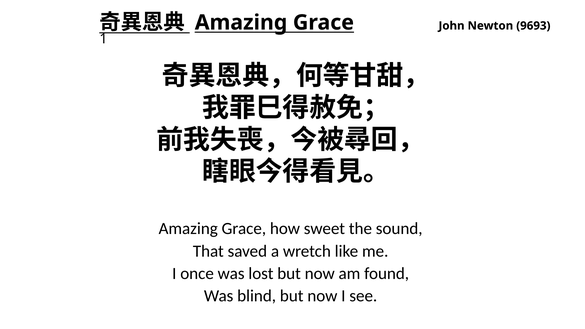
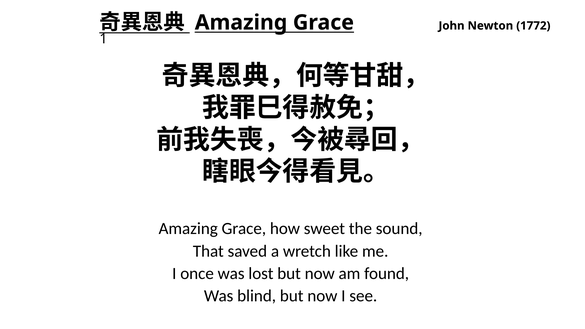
9693: 9693 -> 1772 (533, 26)
